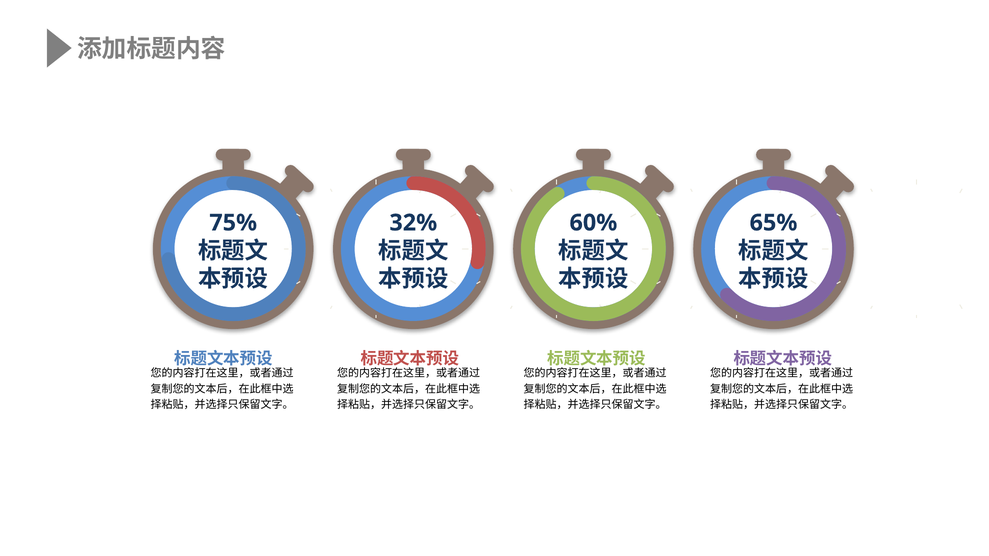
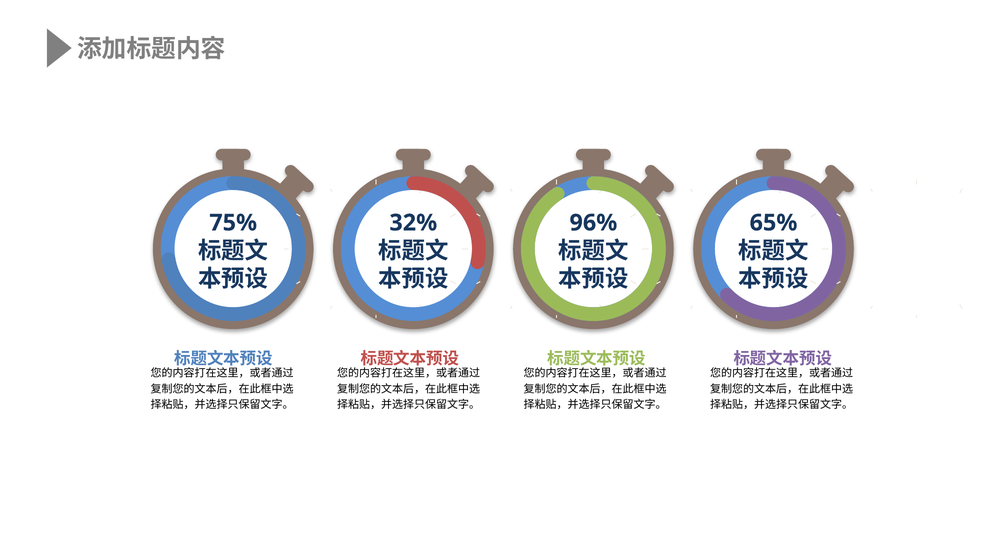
60%: 60% -> 96% (593, 223)
